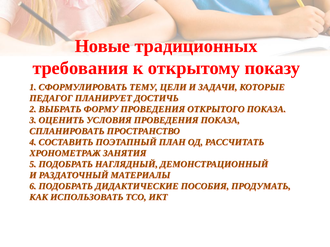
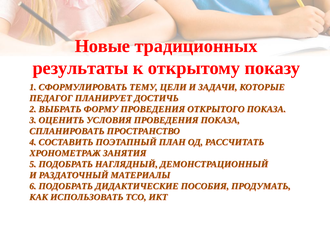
требования: требования -> результаты (80, 68)
